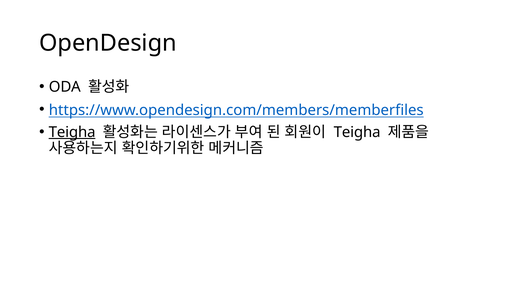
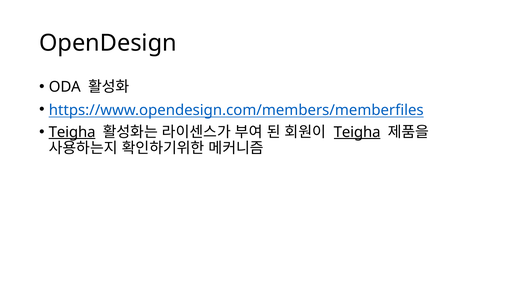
Teigha underline: none -> present (357, 132)
